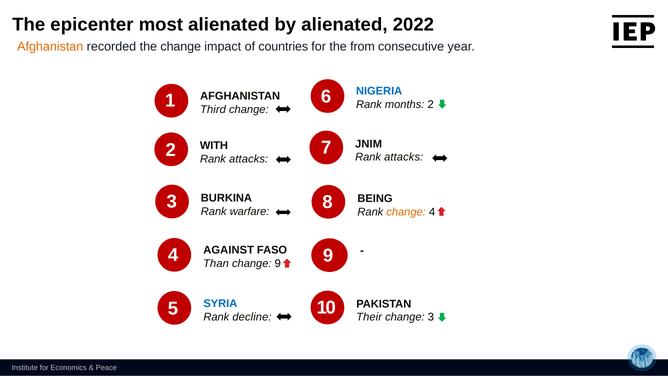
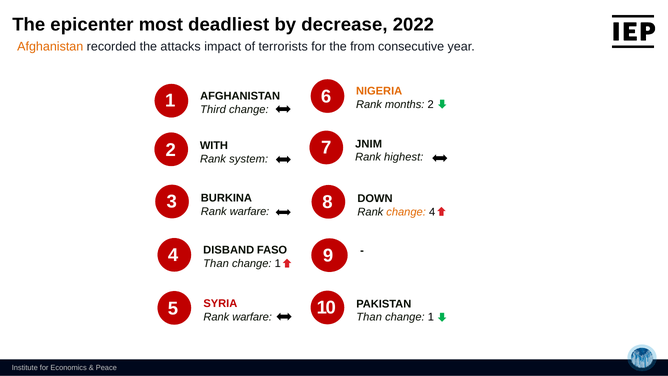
most alienated: alienated -> deadliest (229, 24)
by alienated: alienated -> decrease (344, 24)
the change: change -> attacks (181, 46)
countries: countries -> terrorists (283, 46)
NIGERIA colour: blue -> orange (379, 91)
attacks: attacks -> highest (404, 157)
attacks: attacks -> system (249, 159)
BEING: BEING -> DOWN (375, 198)
AGAINST: AGAINST -> DISBAND (229, 250)
9: 9 -> 1 (278, 263)
SYRIA colour: blue -> red (220, 303)
decline: decline -> warfare (252, 317)
Their: Their -> Than (369, 317)
3: 3 -> 1 (431, 317)
